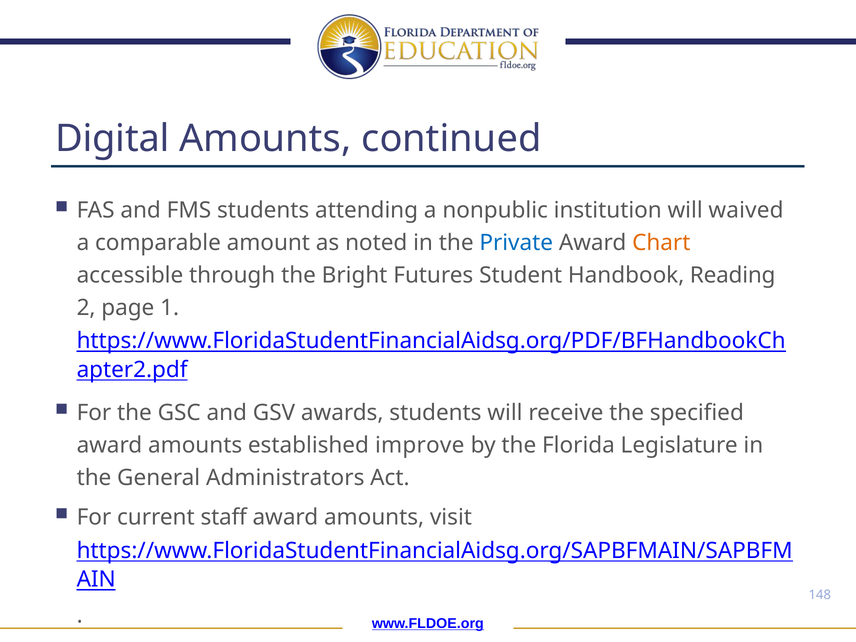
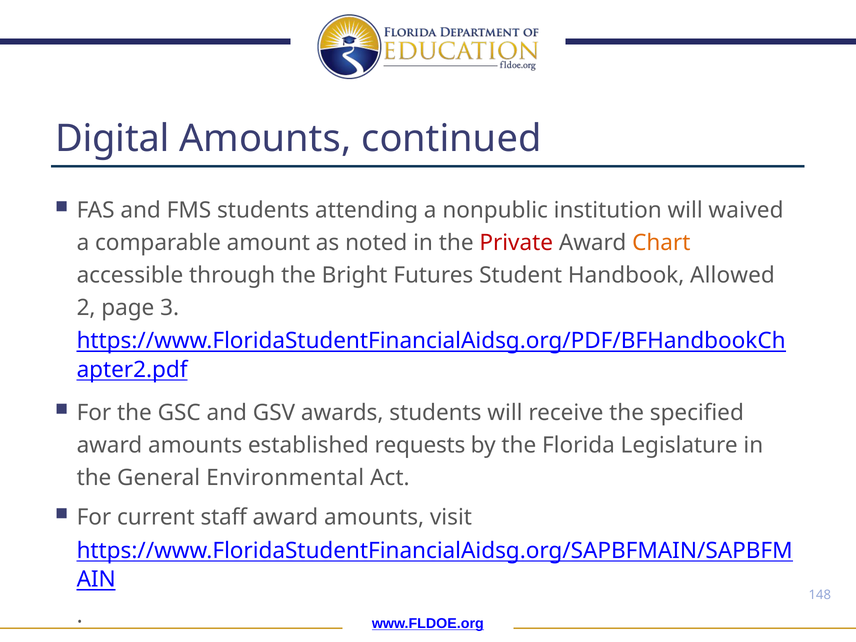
Private colour: blue -> red (516, 243)
Reading: Reading -> Allowed (733, 275)
1: 1 -> 3 (170, 308)
improve: improve -> requests (420, 445)
Administrators: Administrators -> Environmental (285, 478)
